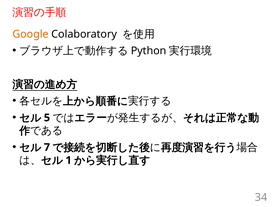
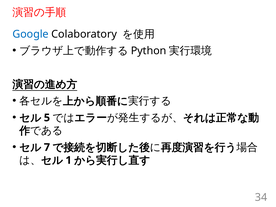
Google colour: orange -> blue (31, 34)
